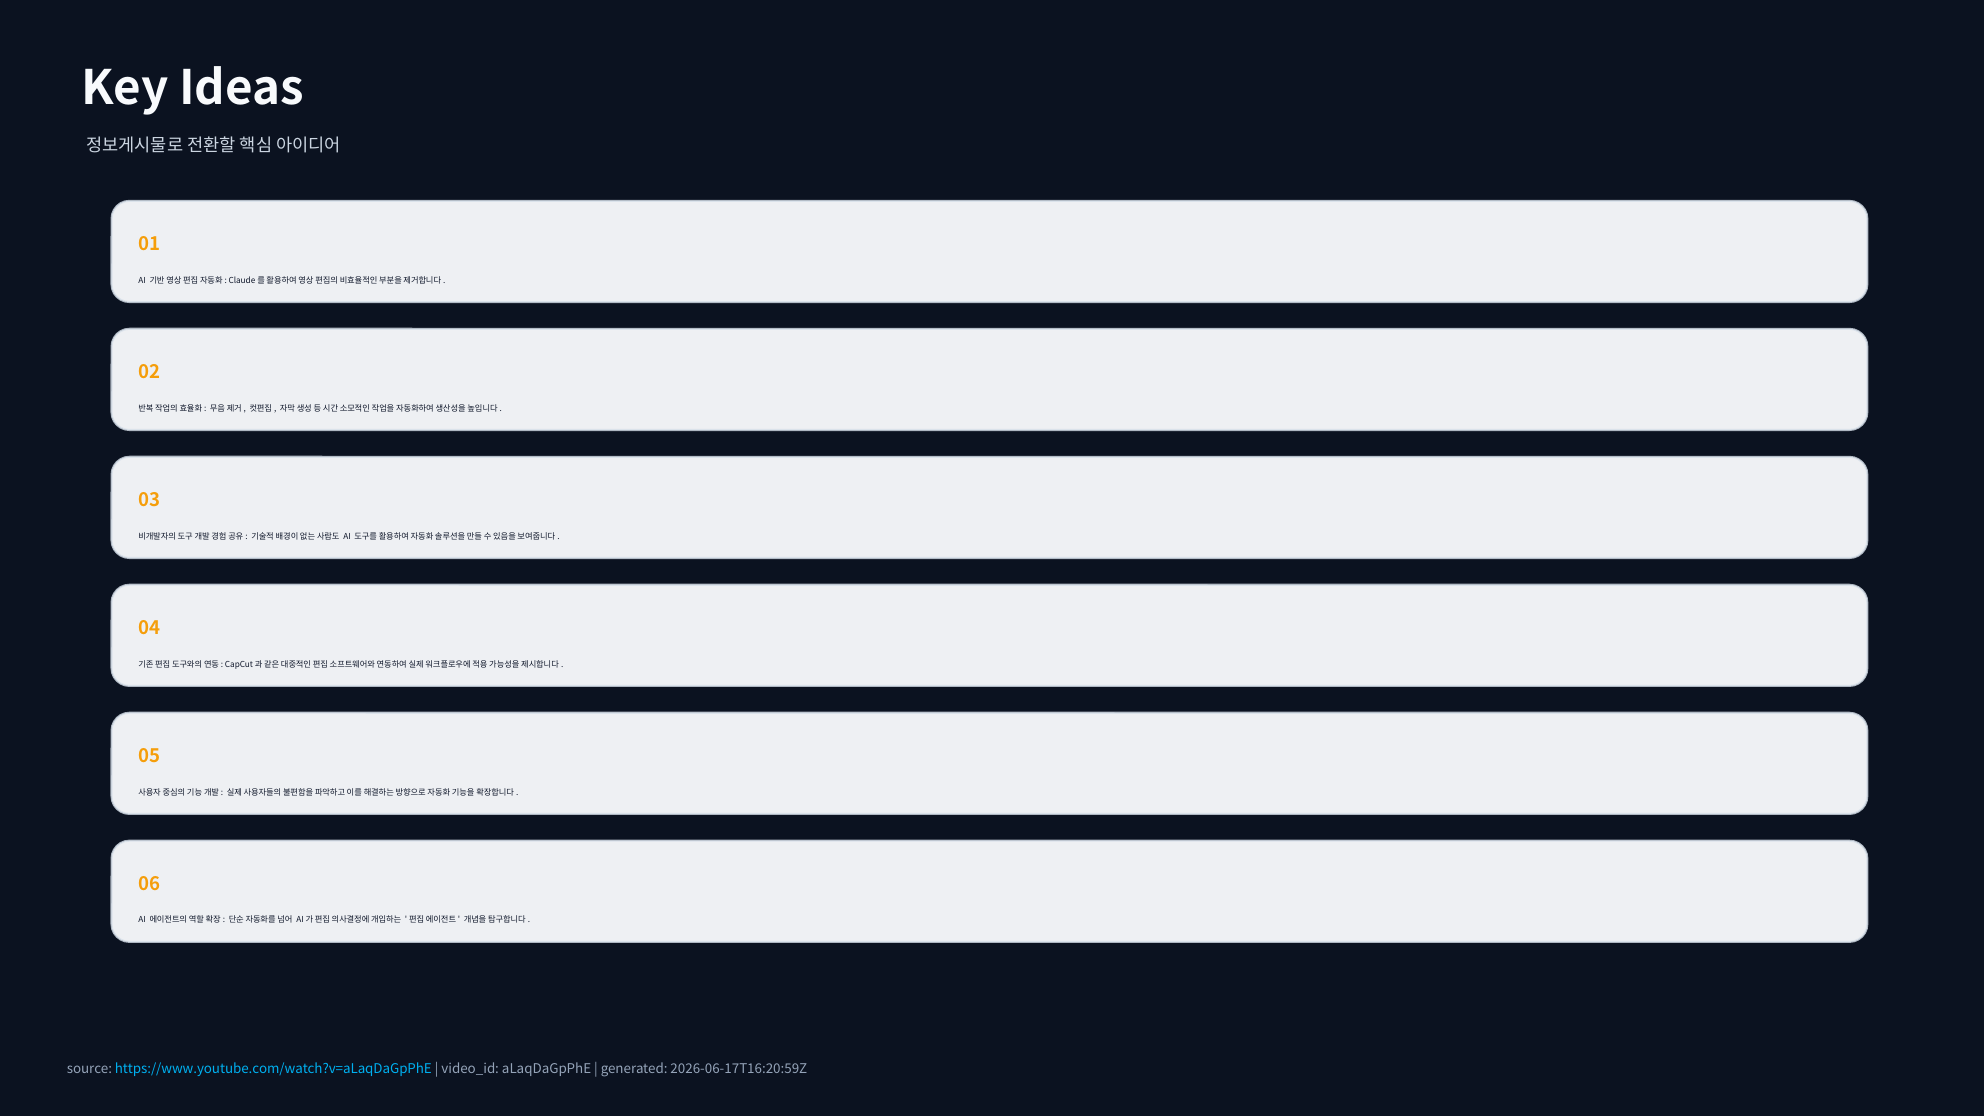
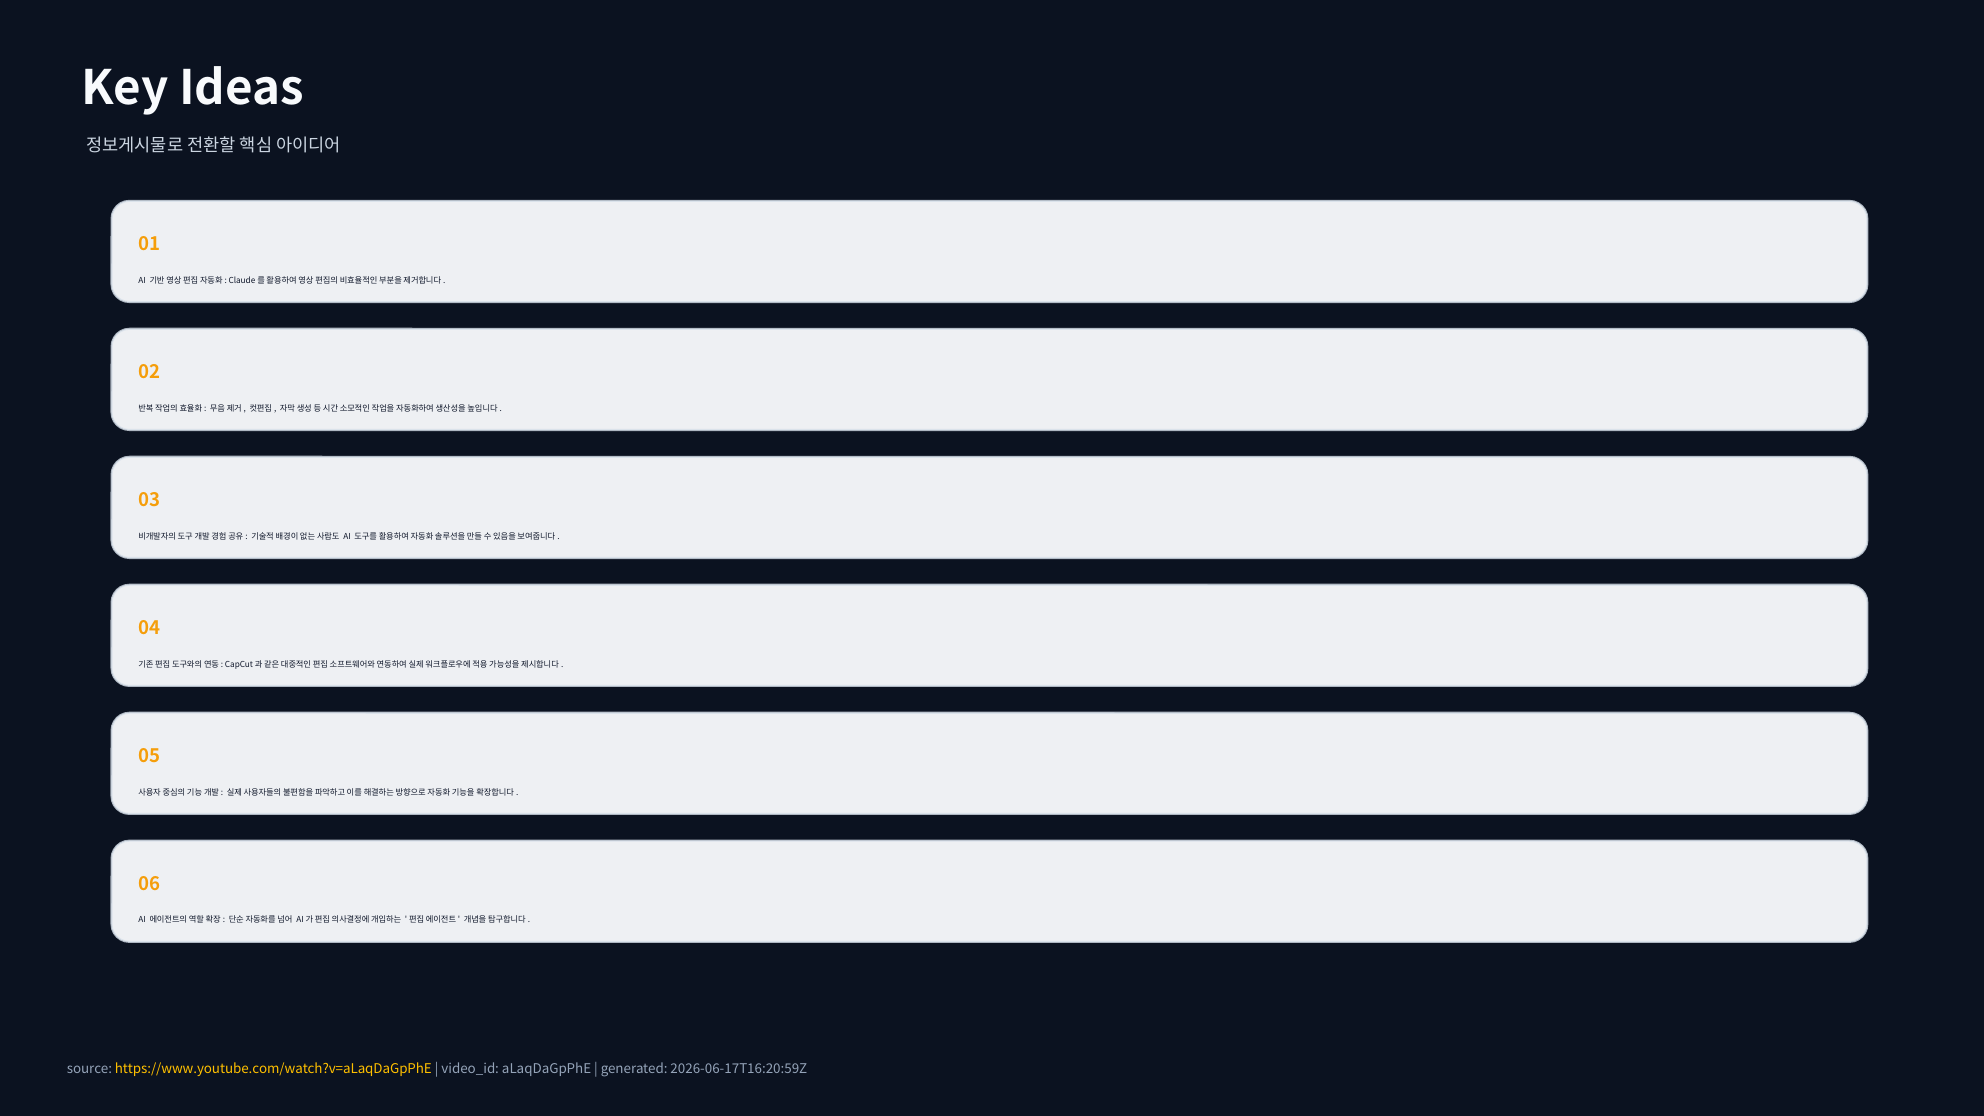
https://www.youtube.com/watch?v=aLaqDaGpPhE colour: light blue -> yellow (273, 1069)
